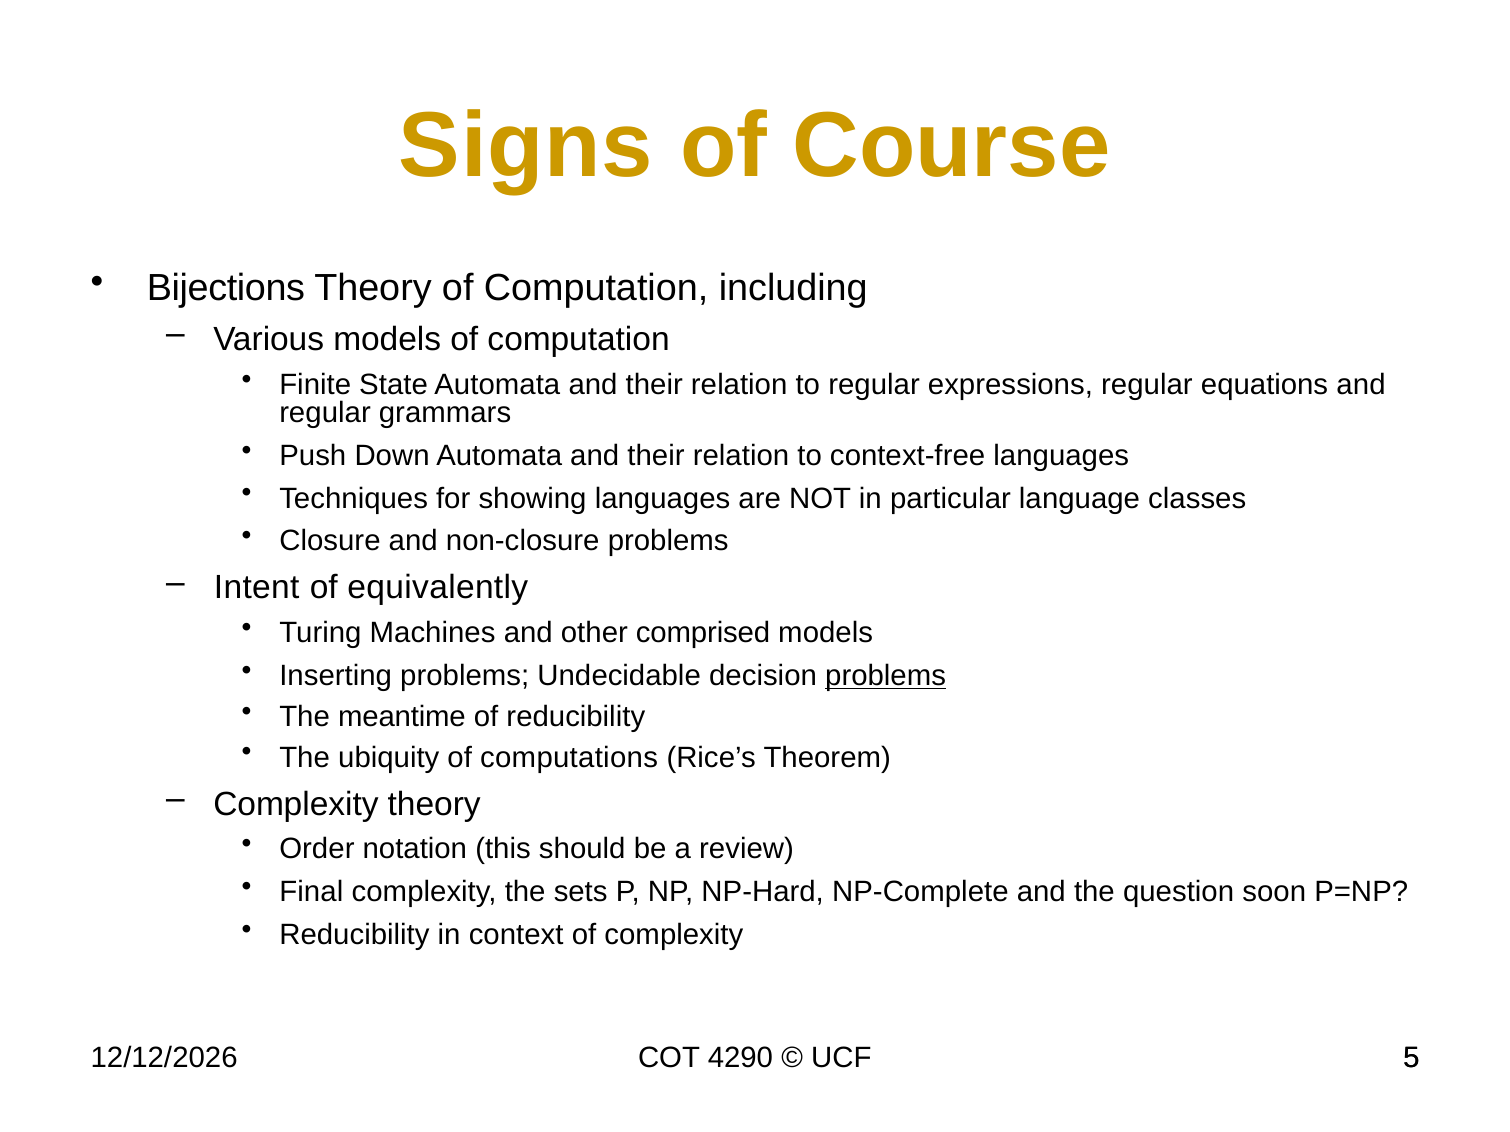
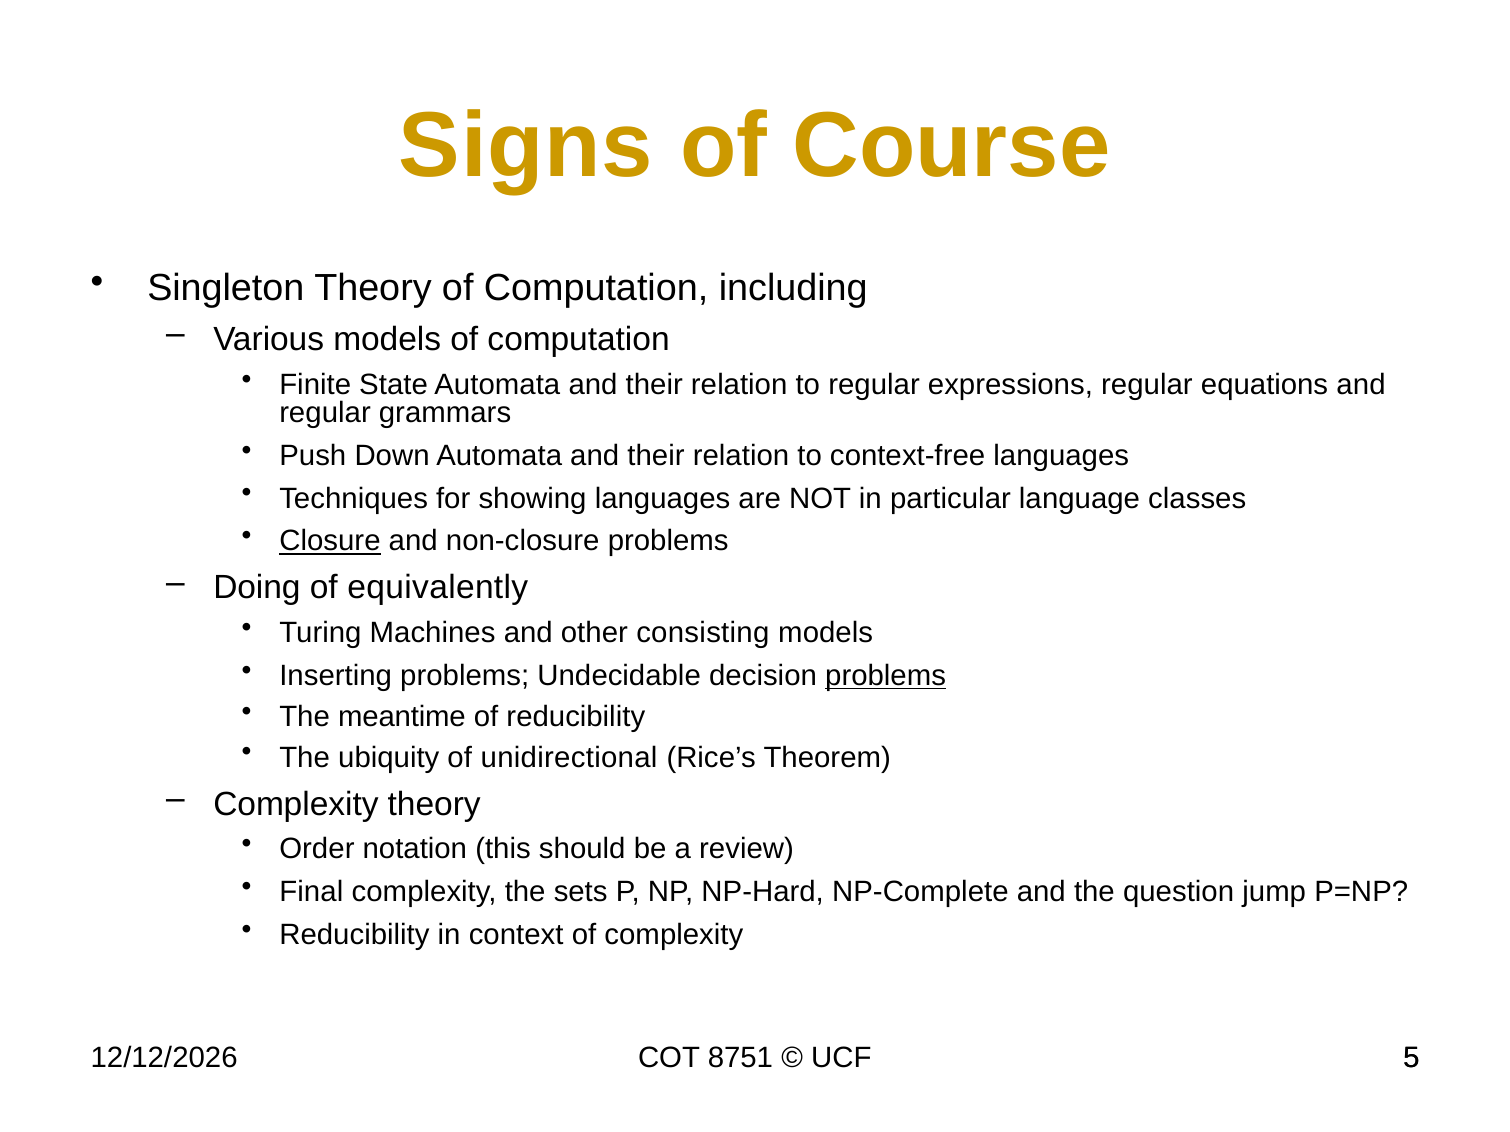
Bijections: Bijections -> Singleton (226, 288)
Closure underline: none -> present (330, 541)
Intent: Intent -> Doing (257, 588)
comprised: comprised -> consisting (703, 633)
computations: computations -> unidirectional (569, 758)
soon: soon -> jump (1274, 892)
4290: 4290 -> 8751 (740, 1059)
